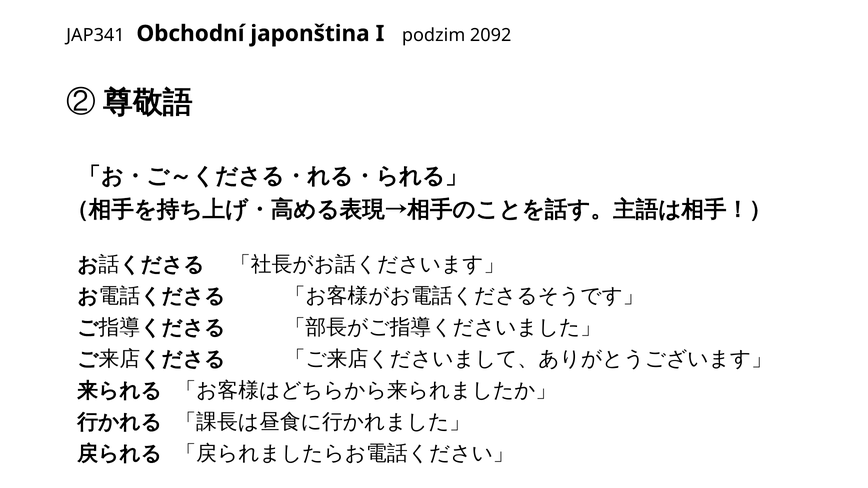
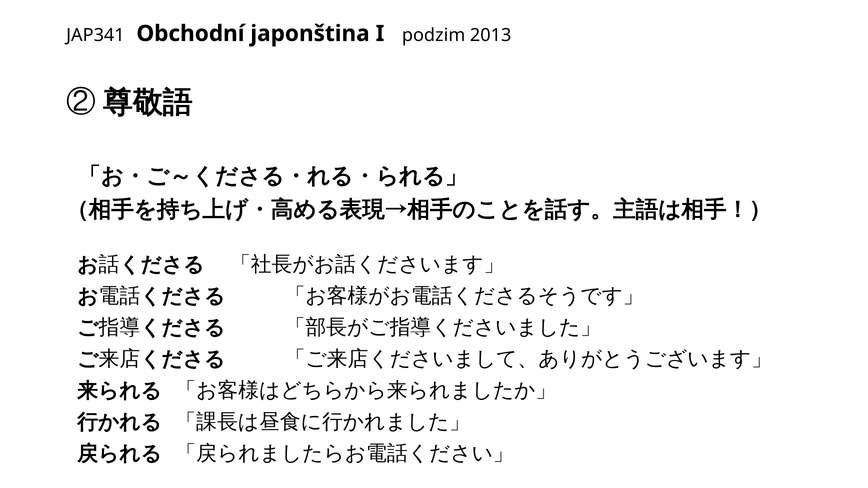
2092: 2092 -> 2013 (491, 35)
